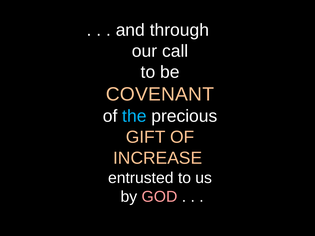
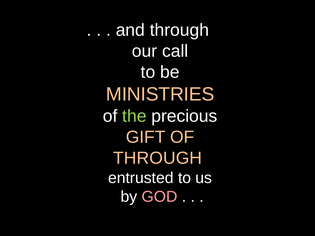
COVENANT: COVENANT -> MINISTRIES (160, 94)
the colour: light blue -> light green (134, 116)
INCREASE: INCREASE -> THROUGH (158, 158)
